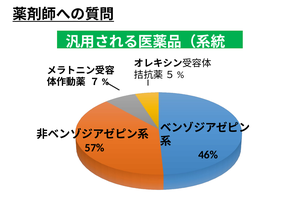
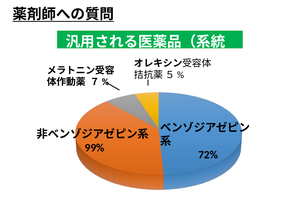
57%: 57% -> 99% (95, 148)
46%: 46% -> 72% (208, 155)
